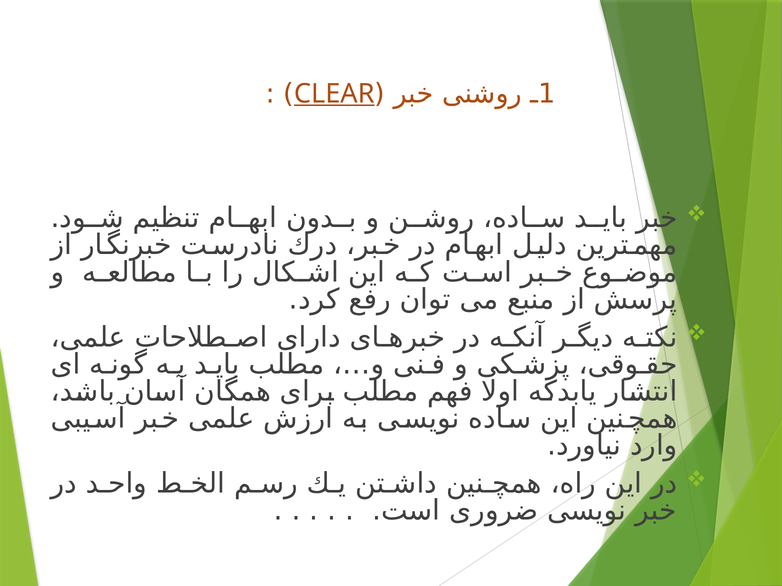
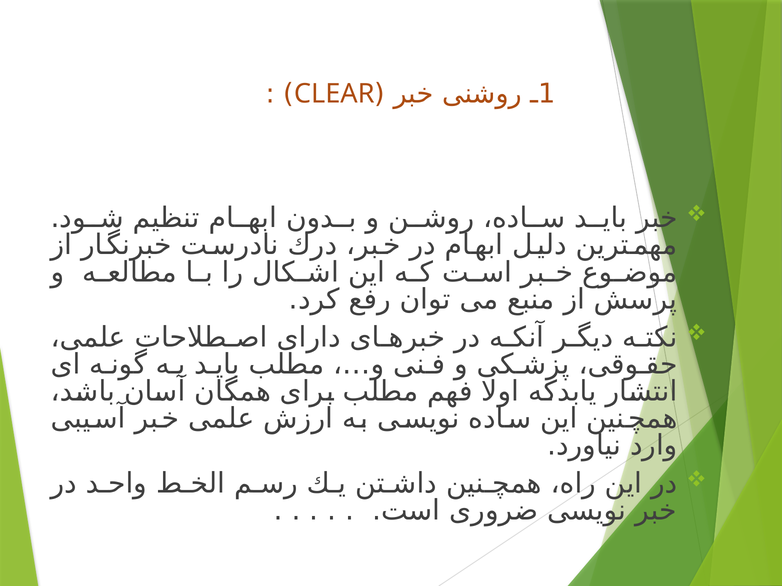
CLEAR underline: present -> none (334, 94)
